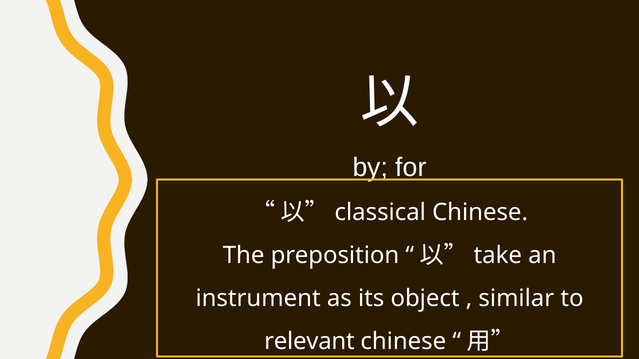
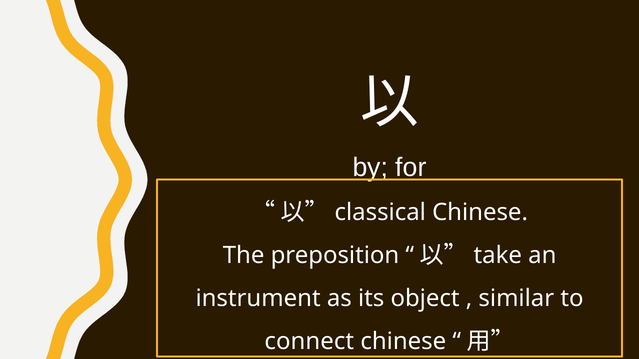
relevant: relevant -> connect (309, 342)
